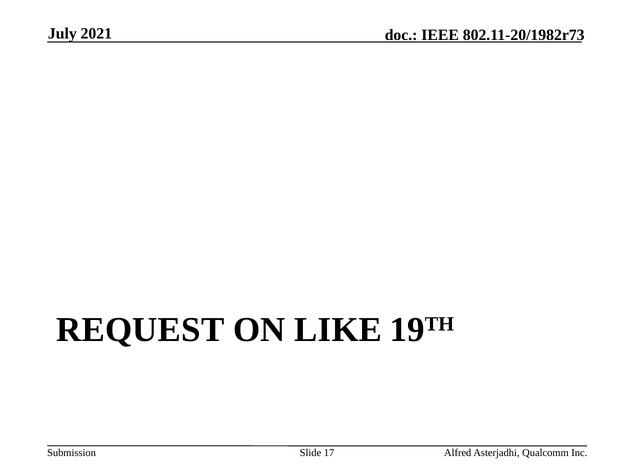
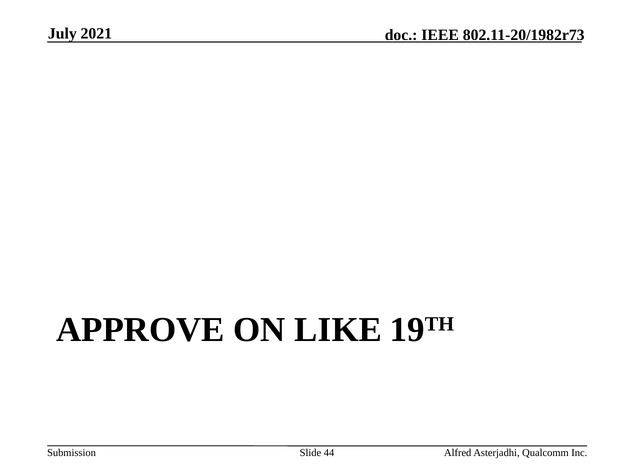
REQUEST: REQUEST -> APPROVE (140, 330)
17: 17 -> 44 (329, 452)
